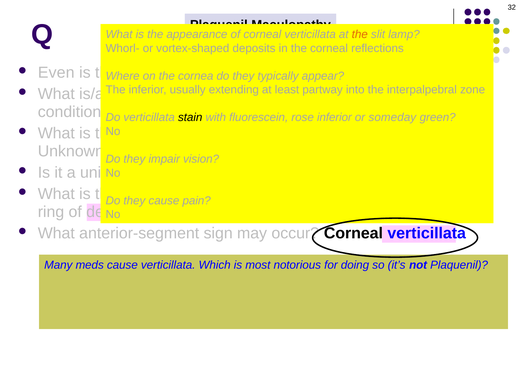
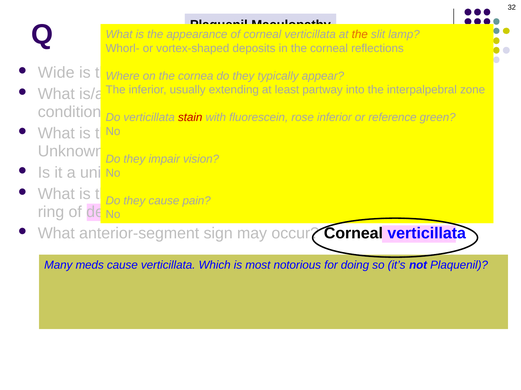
Even: Even -> Wide (56, 73)
stain colour: black -> red (190, 118)
someday: someday -> reference (392, 118)
